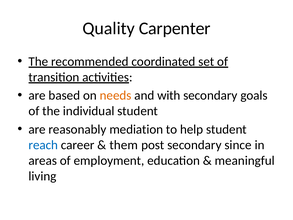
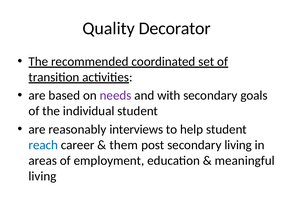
Carpenter: Carpenter -> Decorator (175, 28)
needs colour: orange -> purple (116, 95)
mediation: mediation -> interviews (136, 129)
secondary since: since -> living (238, 145)
